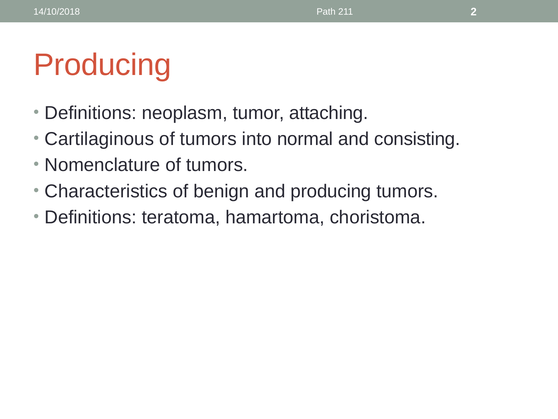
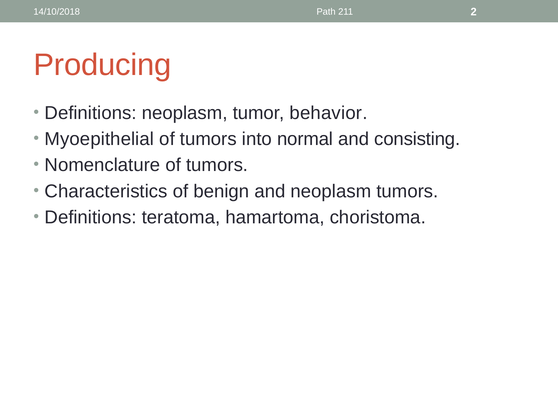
attaching: attaching -> behavior (329, 113)
Cartilaginous: Cartilaginous -> Myoepithelial (99, 139)
and producing: producing -> neoplasm (331, 191)
